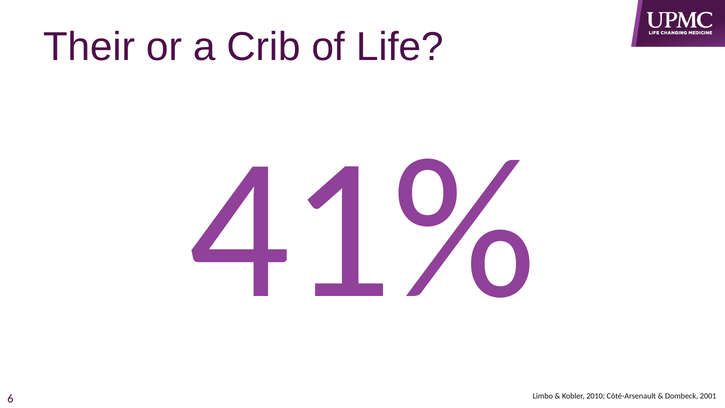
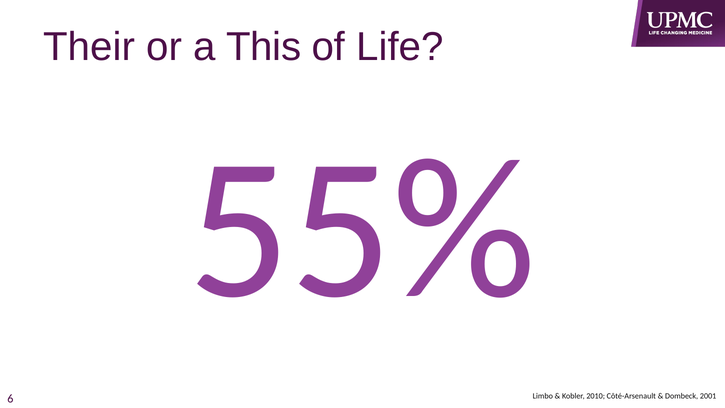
Crib: Crib -> This (264, 47)
41%: 41% -> 55% (362, 230)
